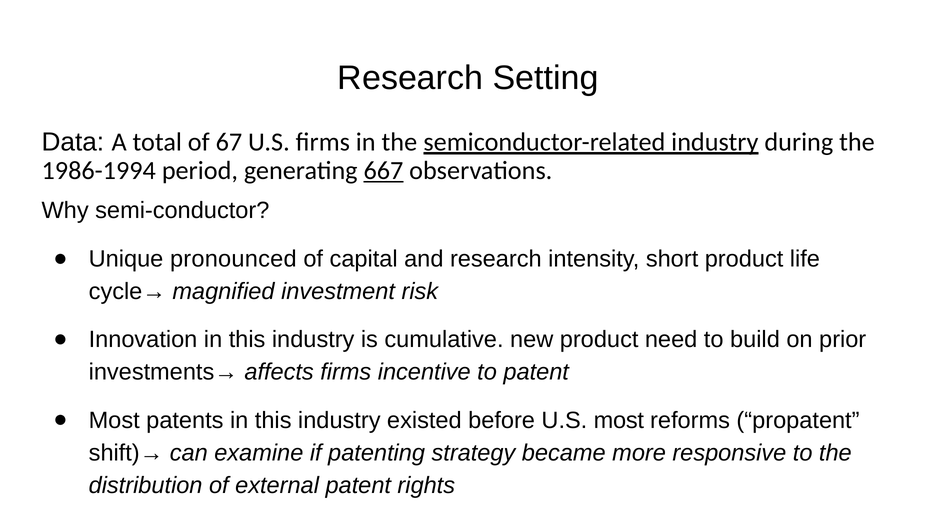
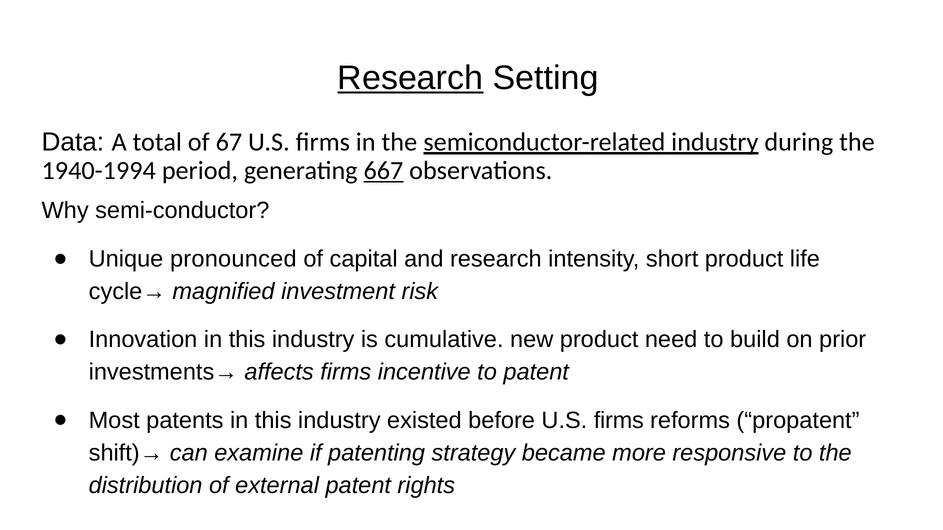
Research underline: none -> present (410, 78)
1986-1994: 1986-1994 -> 1940-1994 (99, 171)
before U.S most: most -> firms (619, 421)
